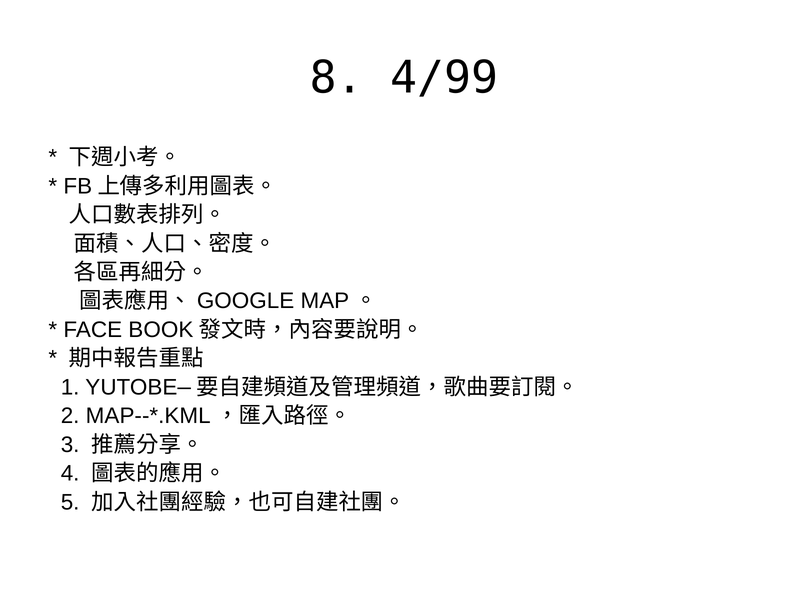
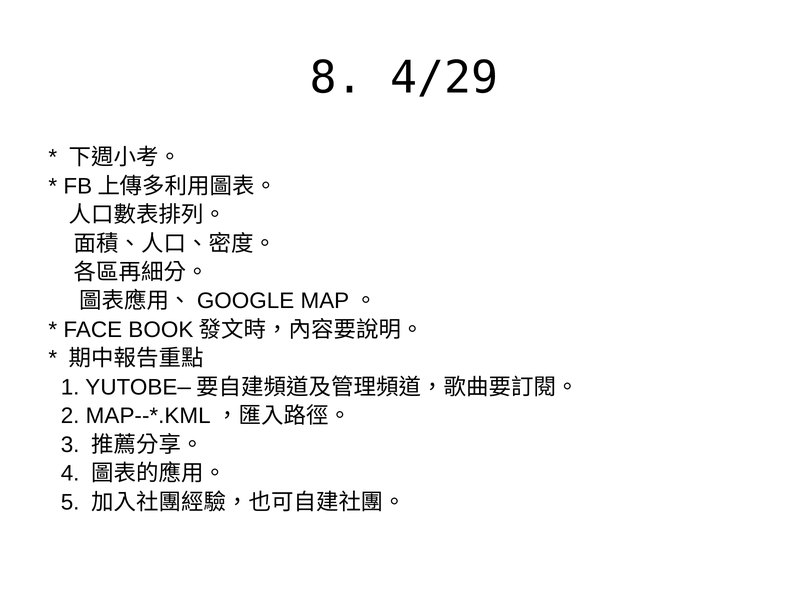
4/99: 4/99 -> 4/29 (444, 78)
